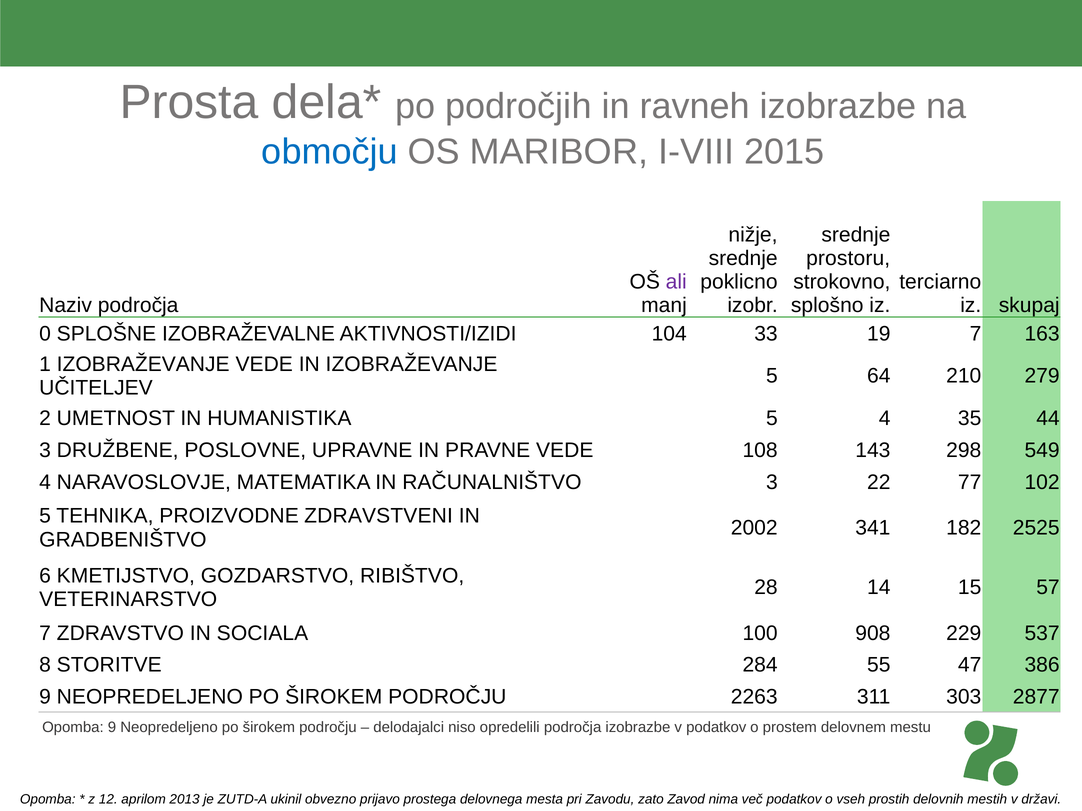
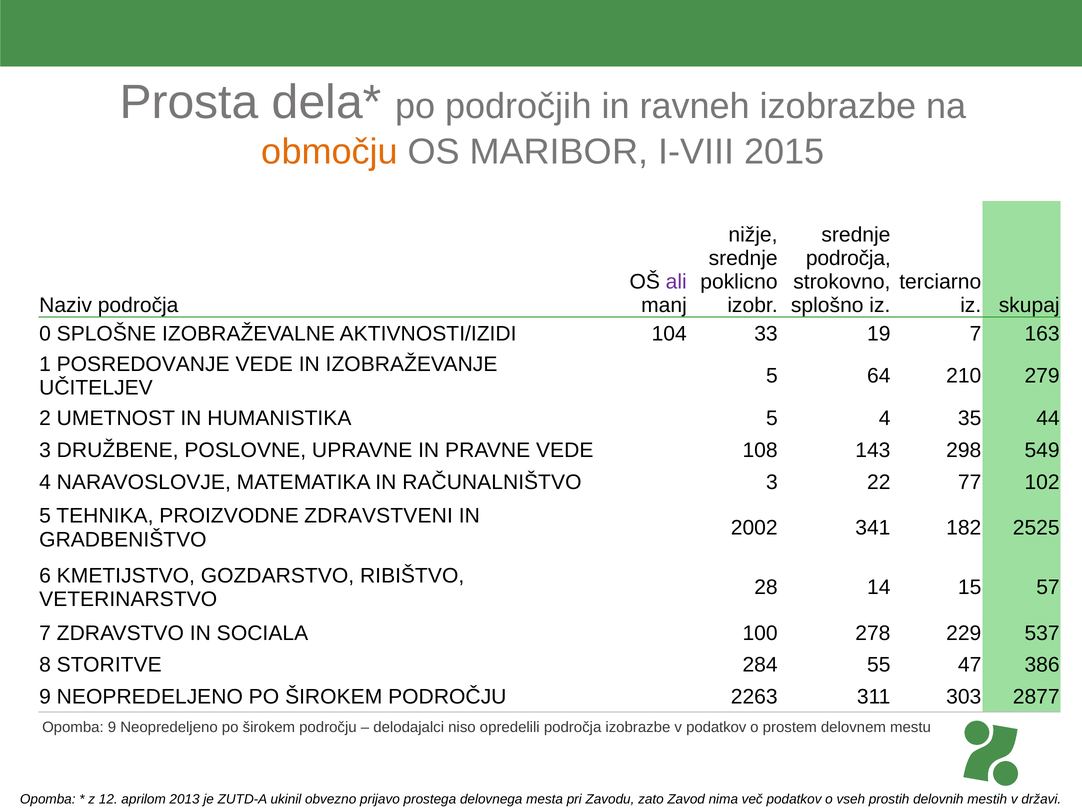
območju colour: blue -> orange (330, 152)
prostoru: prostoru -> področja (848, 258)
1 IZOBRAŽEVANJE: IZOBRAŽEVANJE -> POSREDOVANJE (143, 364)
908: 908 -> 278 (873, 633)
